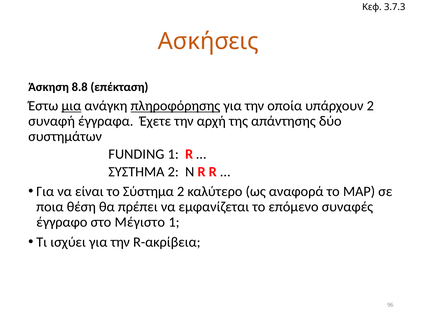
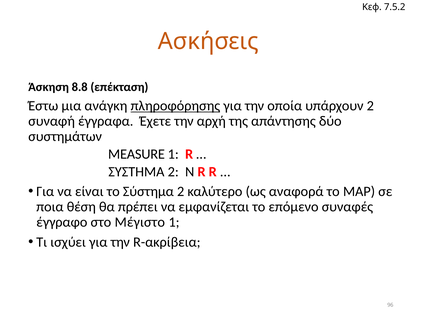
3.7.3: 3.7.3 -> 7.5.2 (395, 7)
μια underline: present -> none (71, 106)
FUNDING: FUNDING -> MEASURE (136, 154)
